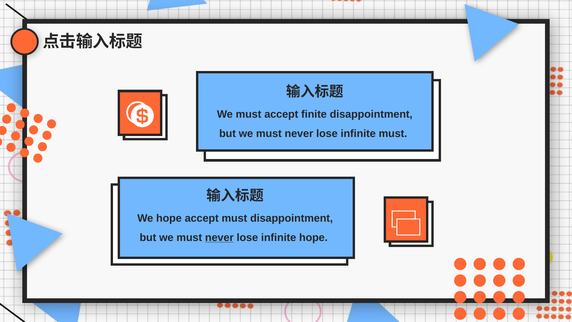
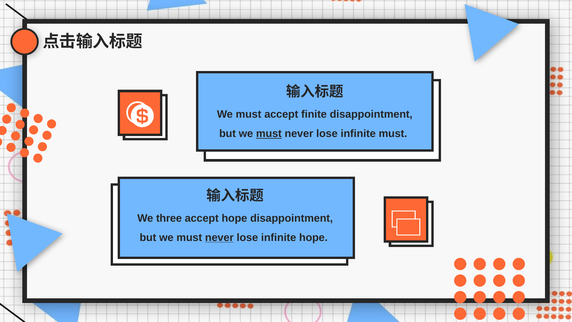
must underline: none -> present (269, 134)
We hope: hope -> three (169, 218)
accept must: must -> hope (234, 218)
